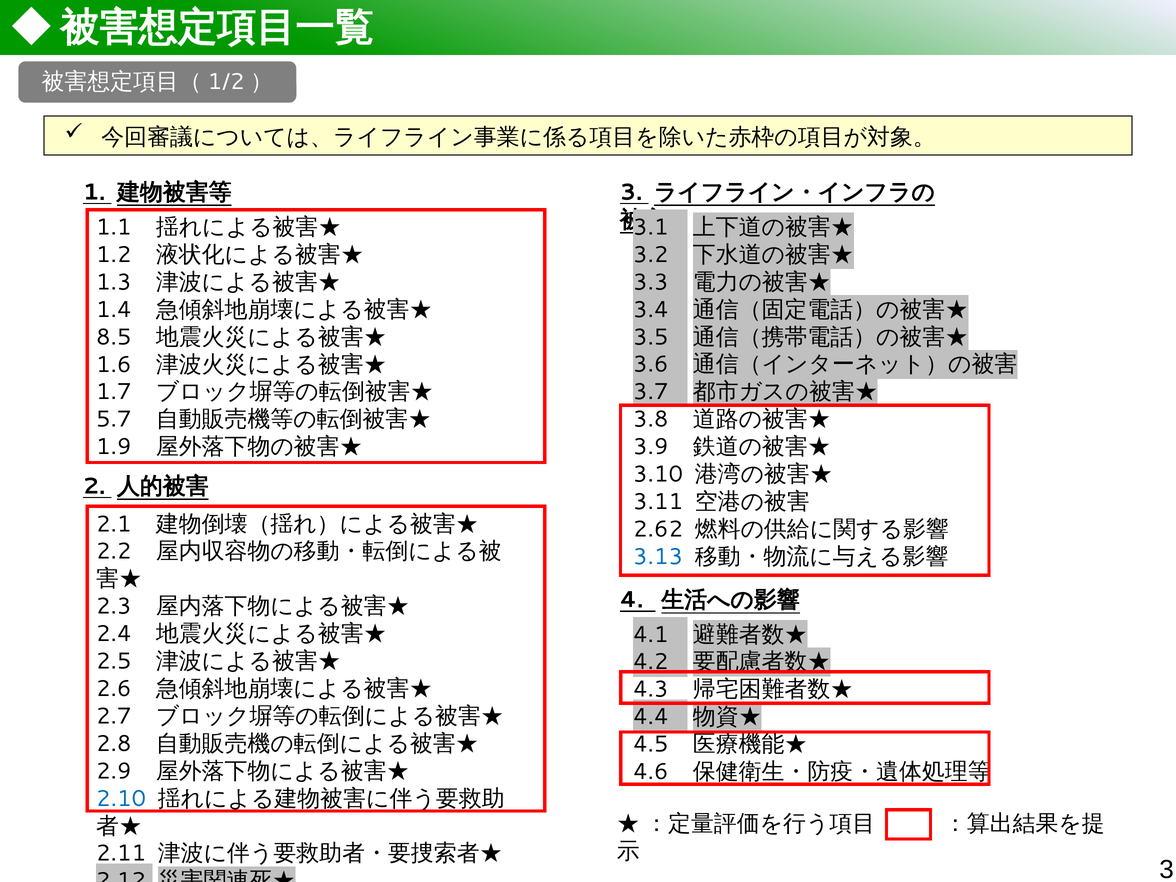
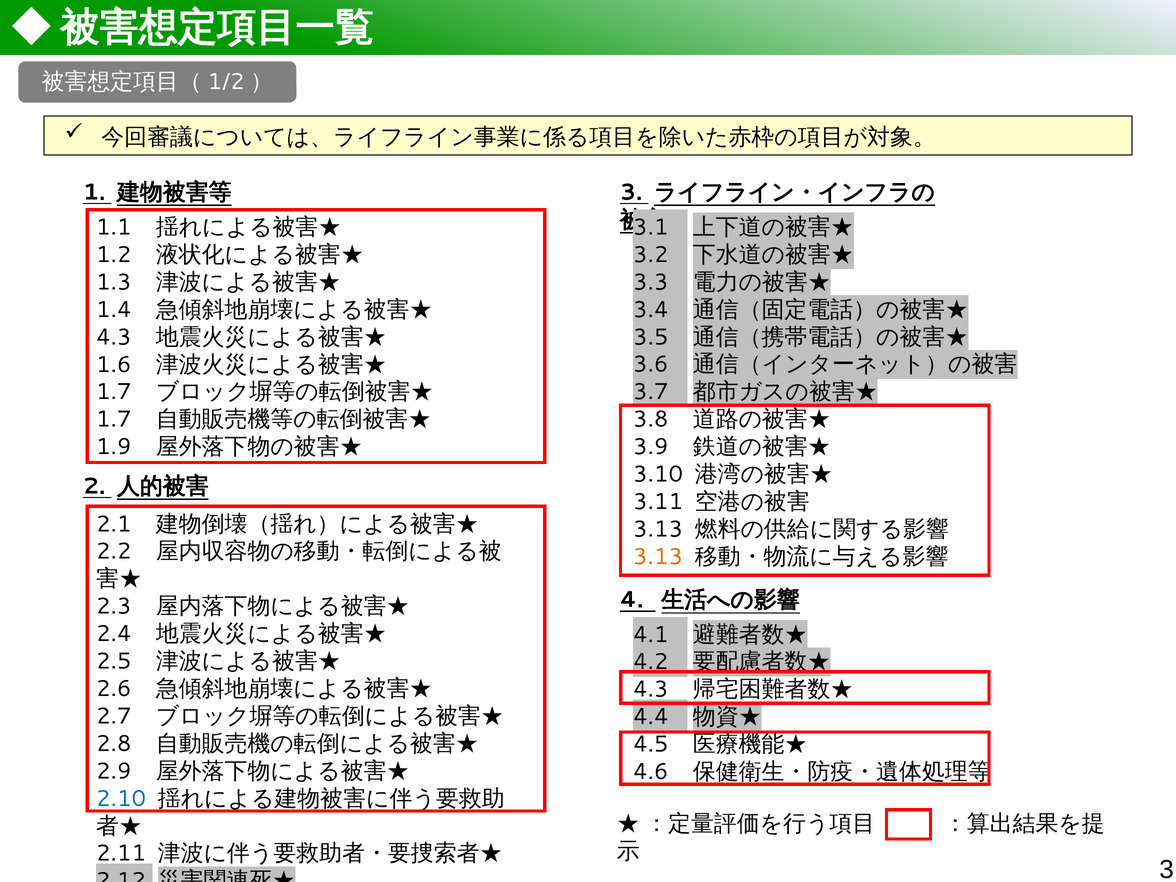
8.5: 8.5 -> 4.3 (114, 337)
5.7: 5.7 -> 1.7 (114, 419)
2.62: 2.62 -> 3.13 (658, 529)
3.13 colour: blue -> orange (658, 557)
